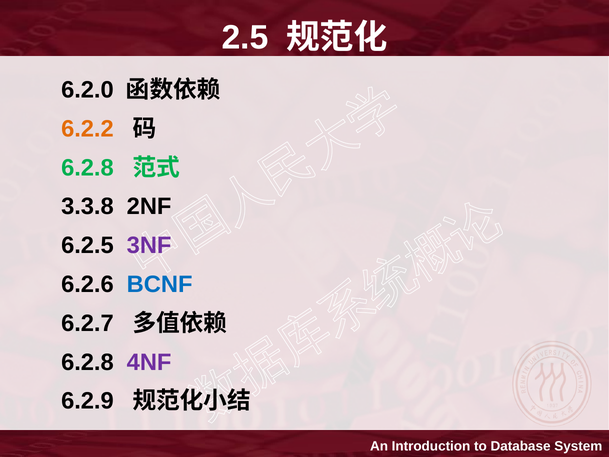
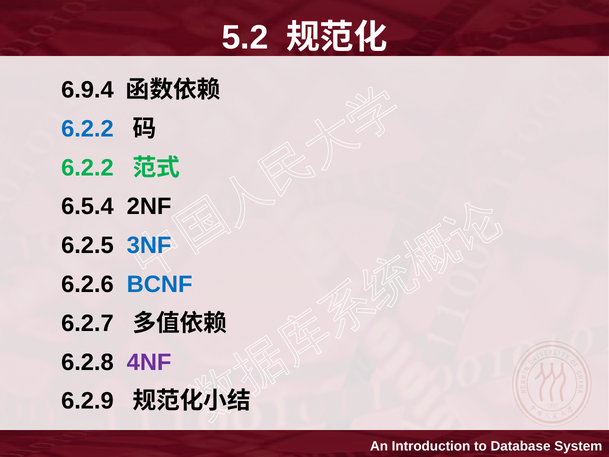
2.5: 2.5 -> 5.2 (245, 38)
6.2.0: 6.2.0 -> 6.9.4 (87, 90)
6.2.2 colour: orange -> blue (87, 129)
6.2.8: 6.2.8 -> 6.2.2 (87, 168)
3.3.8: 3.3.8 -> 6.5.4 (87, 207)
3NF colour: purple -> blue (149, 245)
